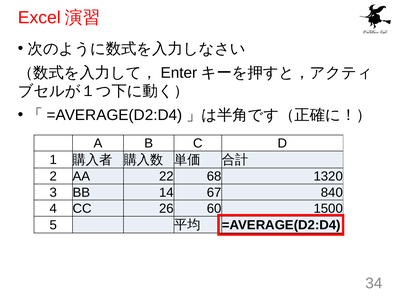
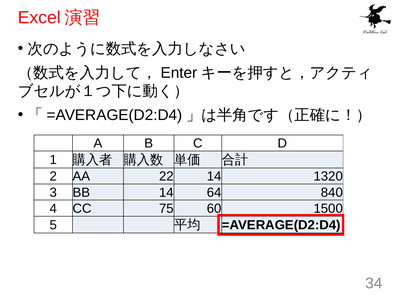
22 68: 68 -> 14 (214, 176)
67: 67 -> 64 (214, 193)
26: 26 -> 75 (166, 209)
